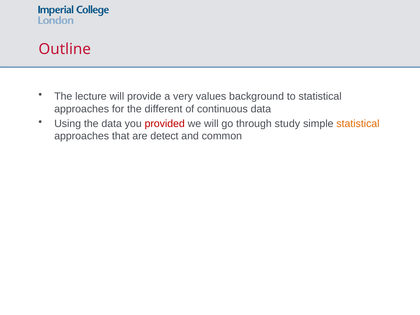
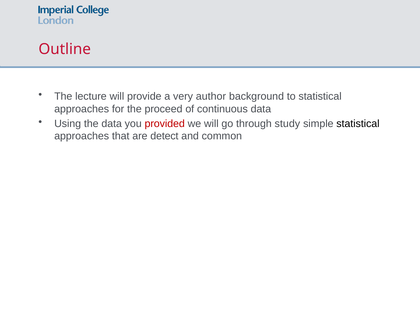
values: values -> author (211, 96)
different: different -> proceed (164, 109)
statistical colour: orange -> black (358, 124)
